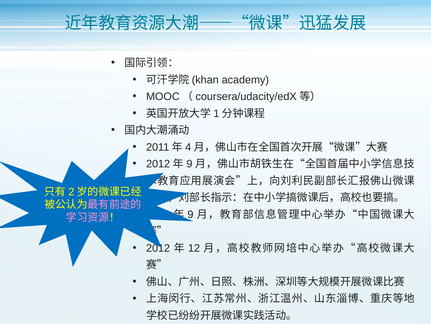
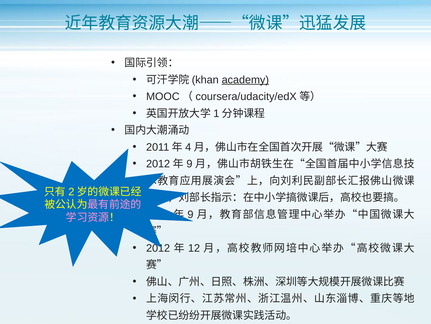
academy underline: none -> present (245, 80)
